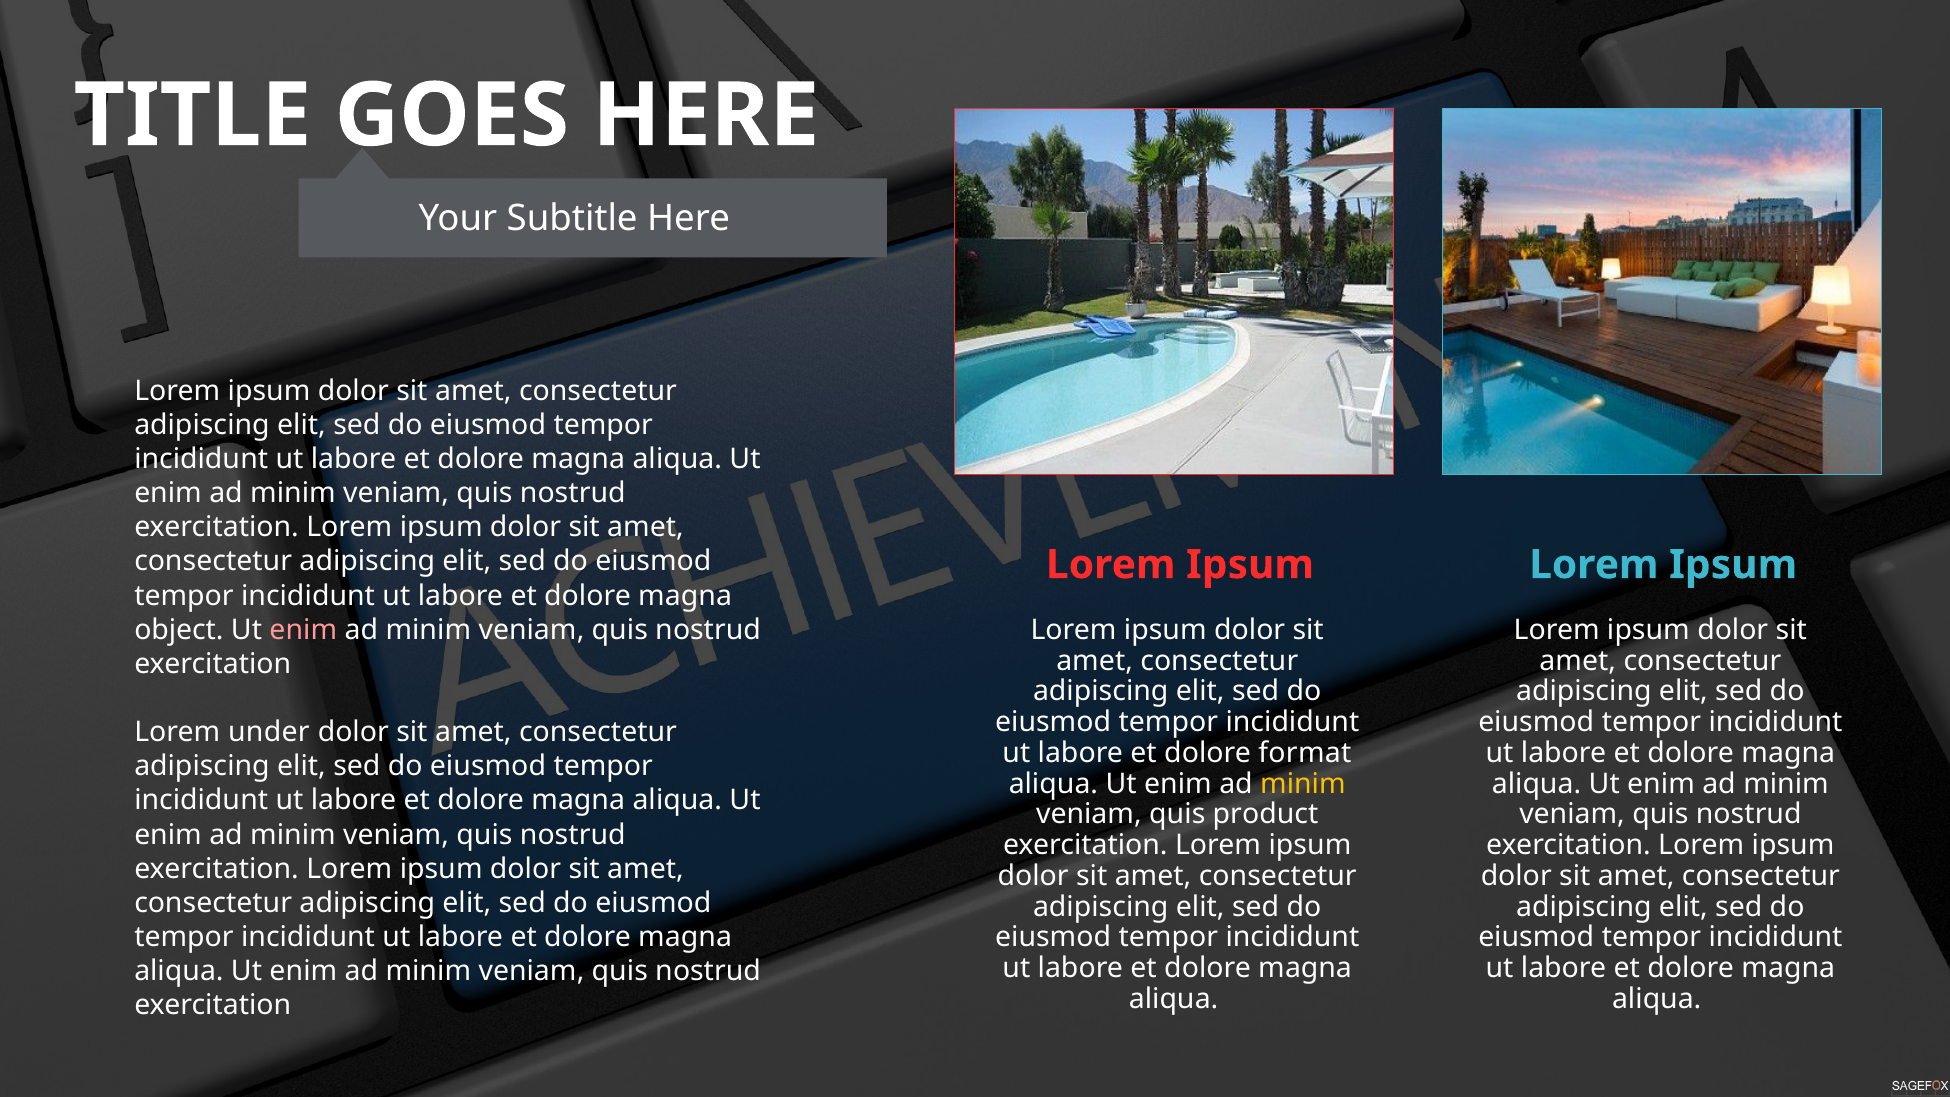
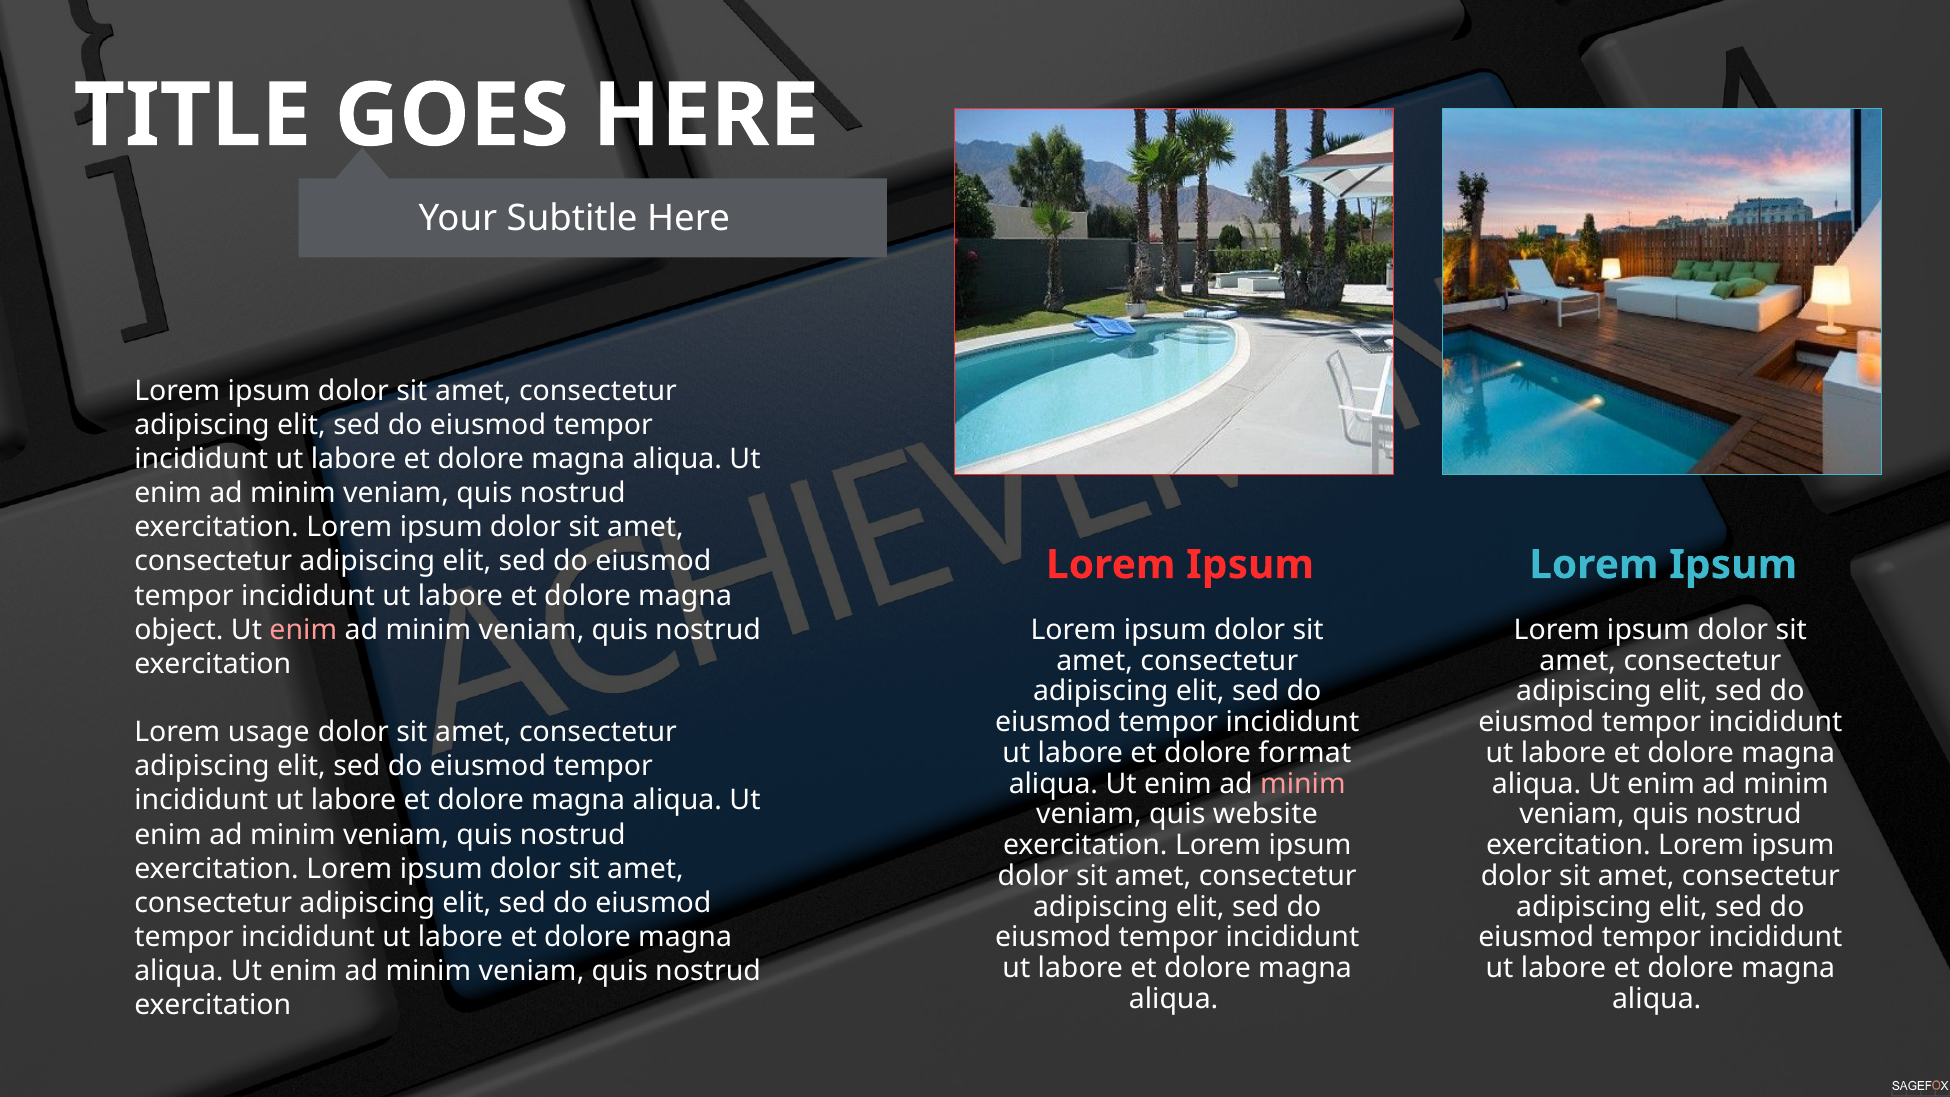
under: under -> usage (269, 732)
minim colour: yellow -> pink (1303, 784)
product: product -> website (1265, 814)
